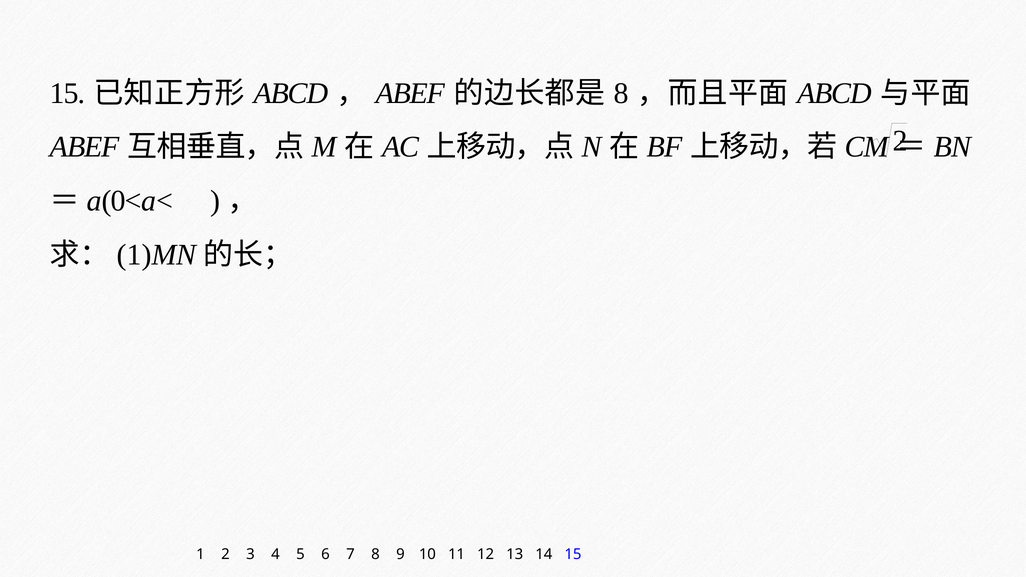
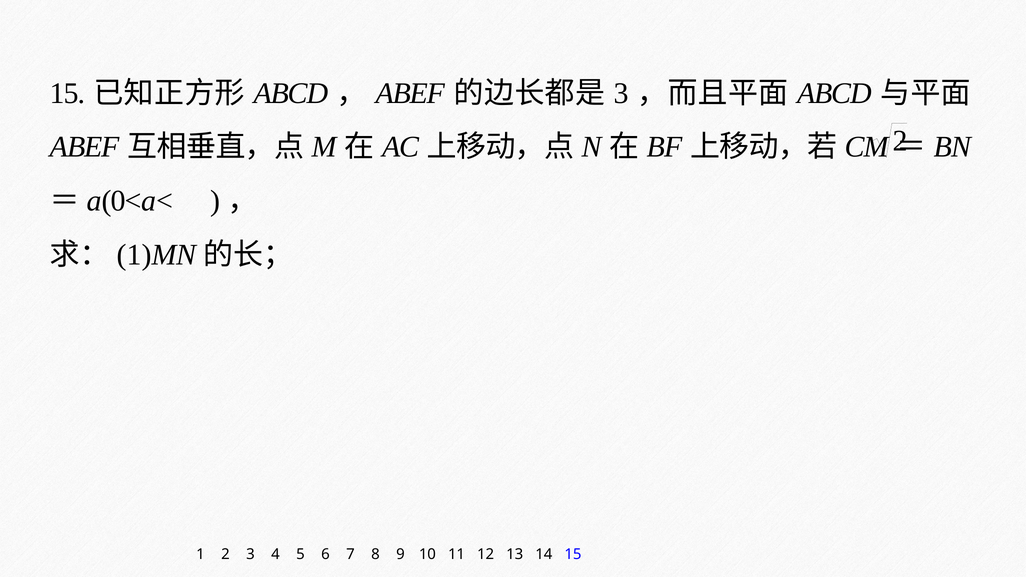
8: 8 -> 3 (621, 93)
